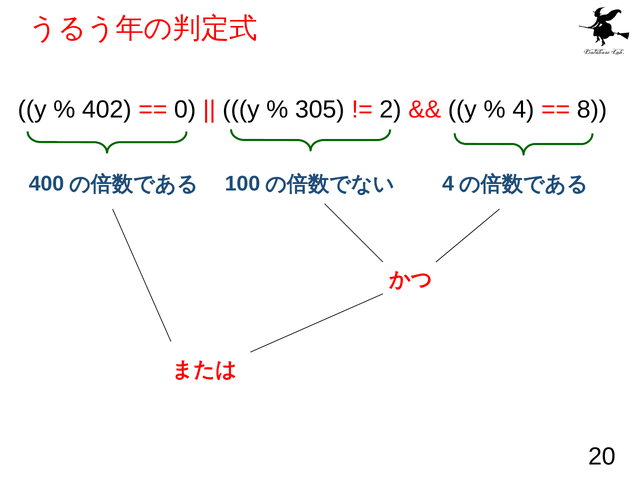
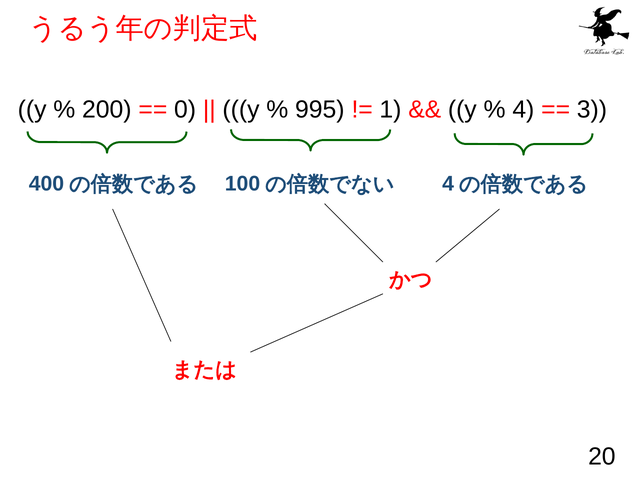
402: 402 -> 200 (107, 110)
305: 305 -> 995 (320, 110)
2: 2 -> 1 (390, 110)
8: 8 -> 3 (592, 110)
